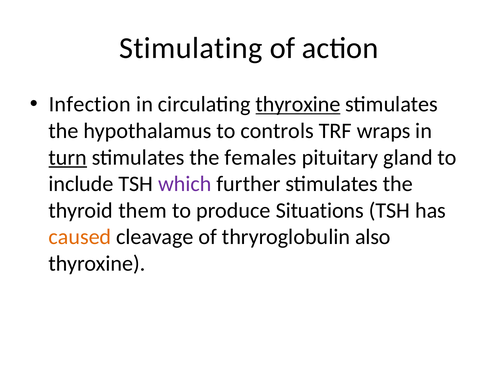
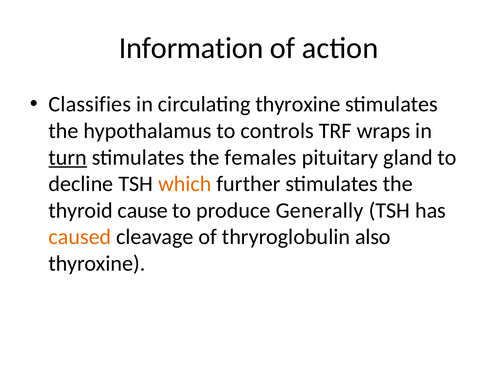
Stimulating: Stimulating -> Information (191, 48)
Infection: Infection -> Classifies (90, 104)
thyroxine underline: present -> none (298, 104)
include: include -> decline (81, 184)
which colour: purple -> orange (185, 184)
them: them -> cause (143, 211)
Situations: Situations -> Generally (320, 211)
